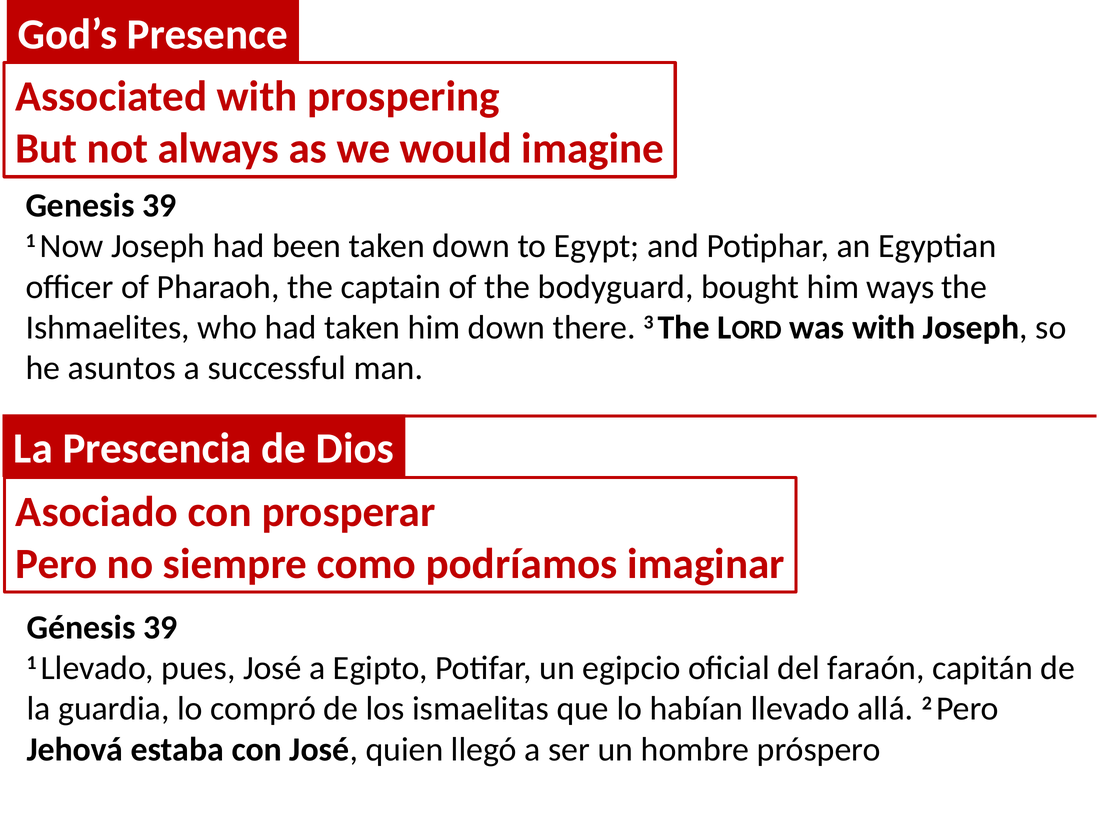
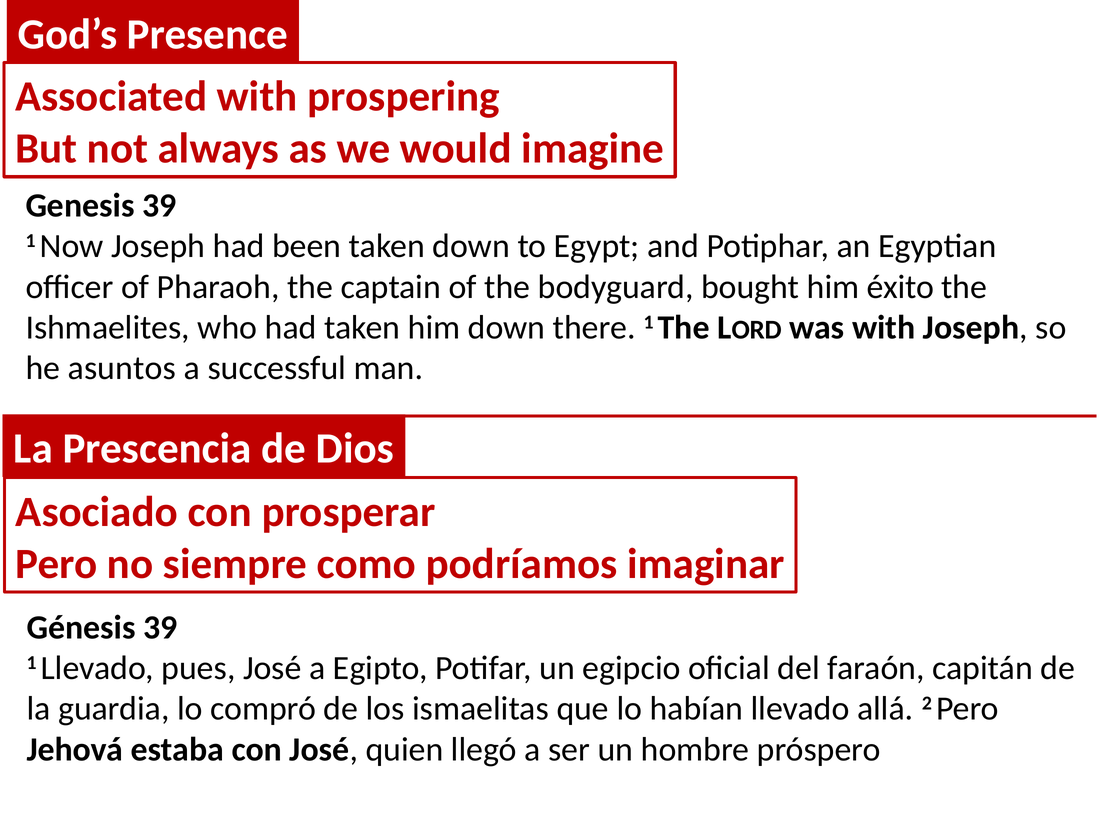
ways: ways -> éxito (900, 287)
there 3: 3 -> 1 (649, 322)
